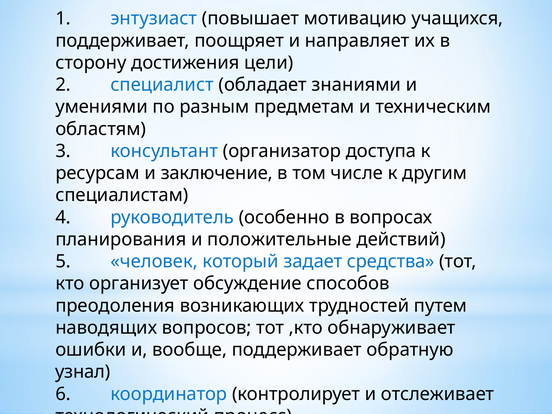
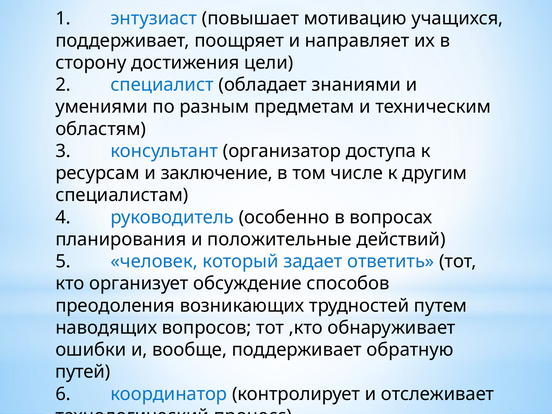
средства: средства -> ответить (391, 261)
узнал: узнал -> путей (83, 372)
